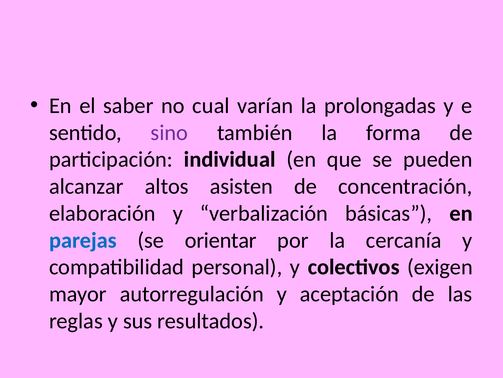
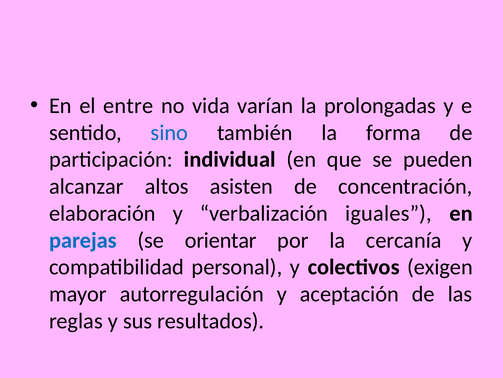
saber: saber -> entre (128, 106)
cual: cual -> vida (211, 106)
sino colour: purple -> blue (169, 132)
básicas: básicas -> iguales (388, 213)
